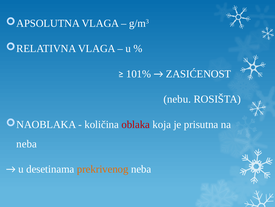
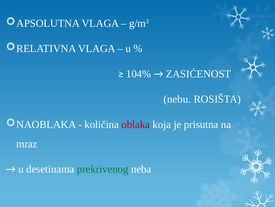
101%: 101% -> 104% (139, 74)
neba: neba -> mraz (27, 143)
prekrivenog colour: orange -> green (103, 169)
